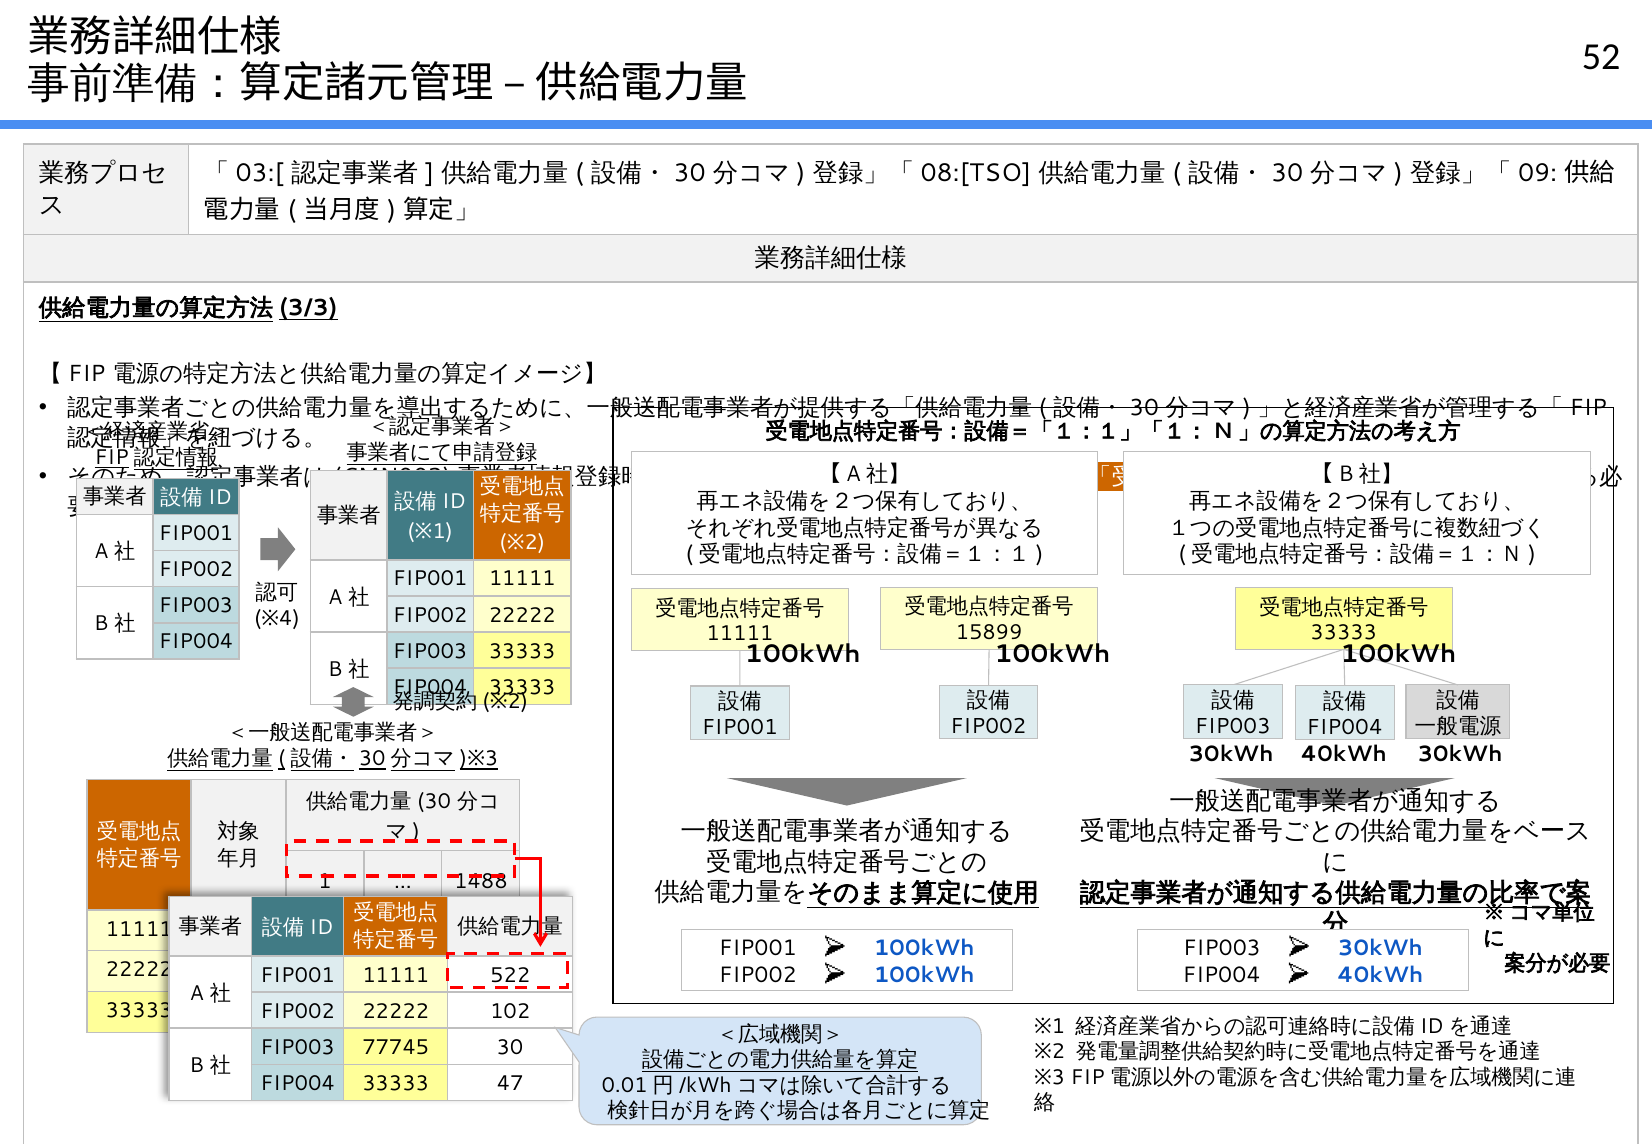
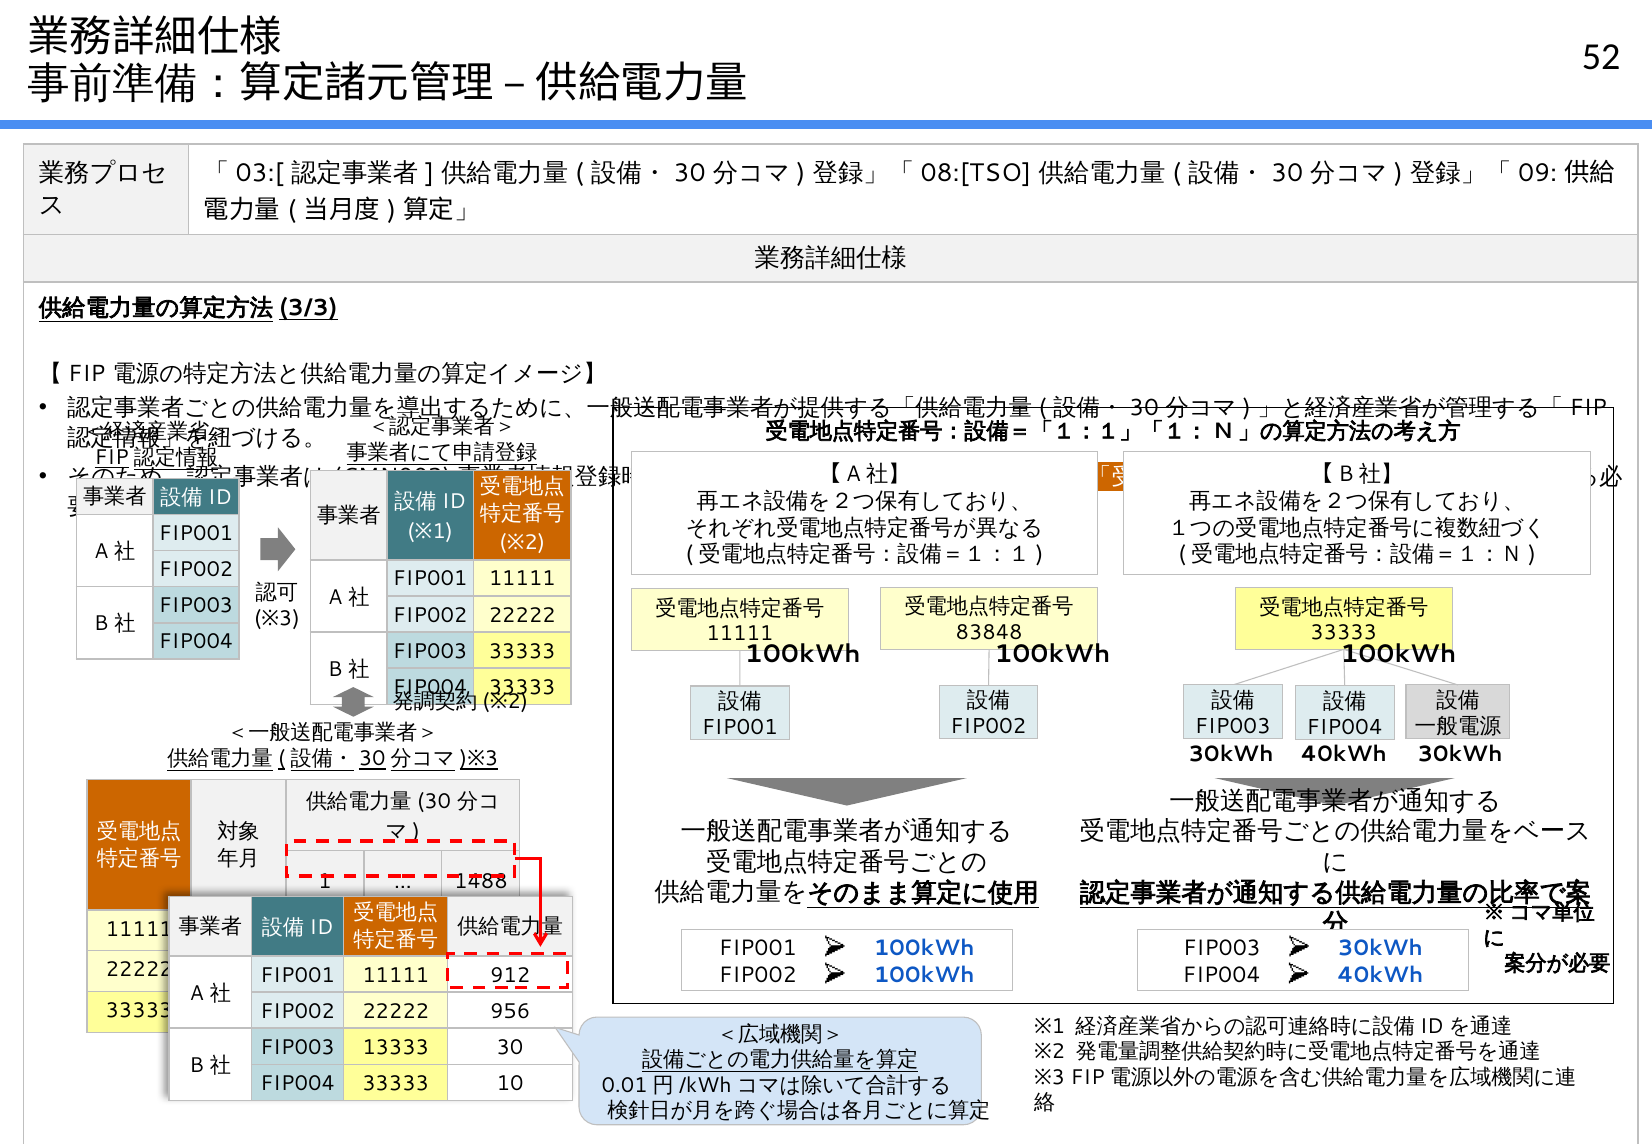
4: 4 -> 3 (289, 618)
15899: 15899 -> 83848 (989, 632)
522: 522 -> 912 (510, 975)
102: 102 -> 956 (510, 1011)
77745: 77745 -> 13333 (396, 1047)
47: 47 -> 10 (510, 1083)
